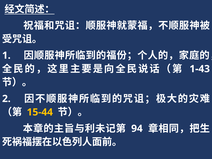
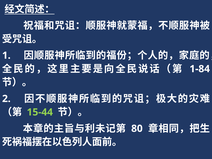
1-43: 1-43 -> 1-84 (200, 69)
15-44 colour: yellow -> light green (40, 112)
94: 94 -> 80 (137, 129)
